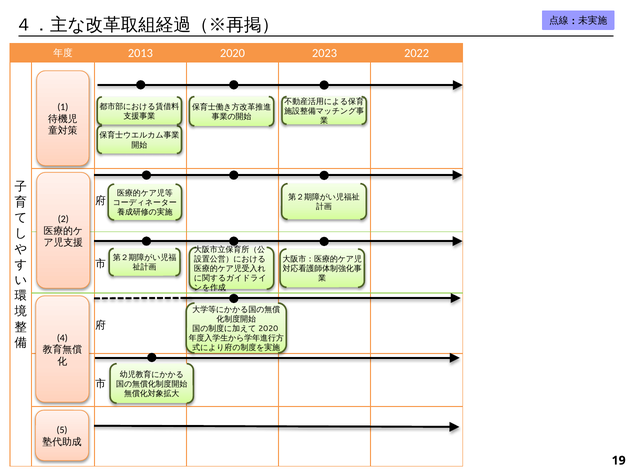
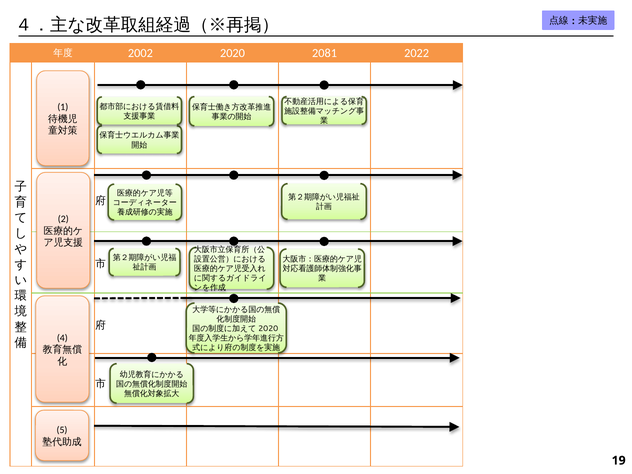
2013: 2013 -> 2002 (140, 53)
2023: 2023 -> 2081 (325, 53)
